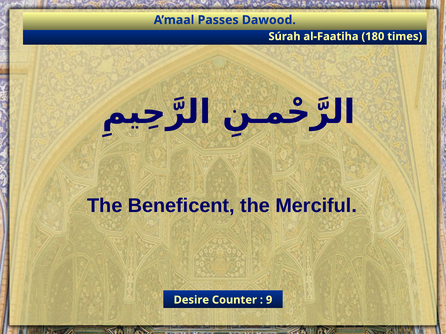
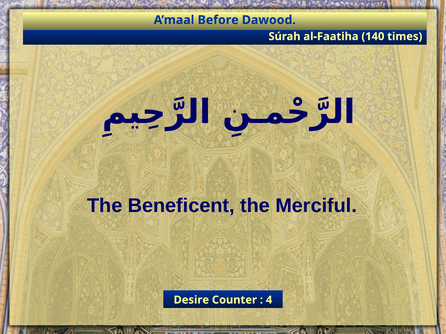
Passes: Passes -> Before (218, 20)
180: 180 -> 140 (373, 37)
9: 9 -> 4 (269, 300)
